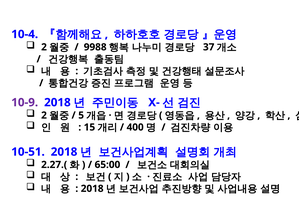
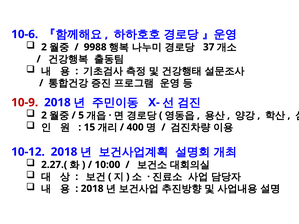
10-4: 10-4 -> 10-6 (25, 34)
10-9 colour: purple -> red (25, 103)
10-51: 10-51 -> 10-12 (28, 152)
65:00: 65:00 -> 10:00 (107, 165)
